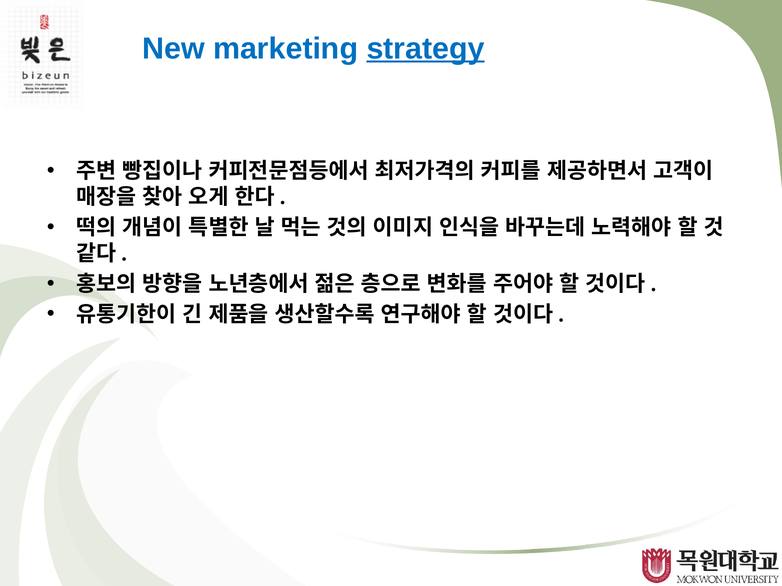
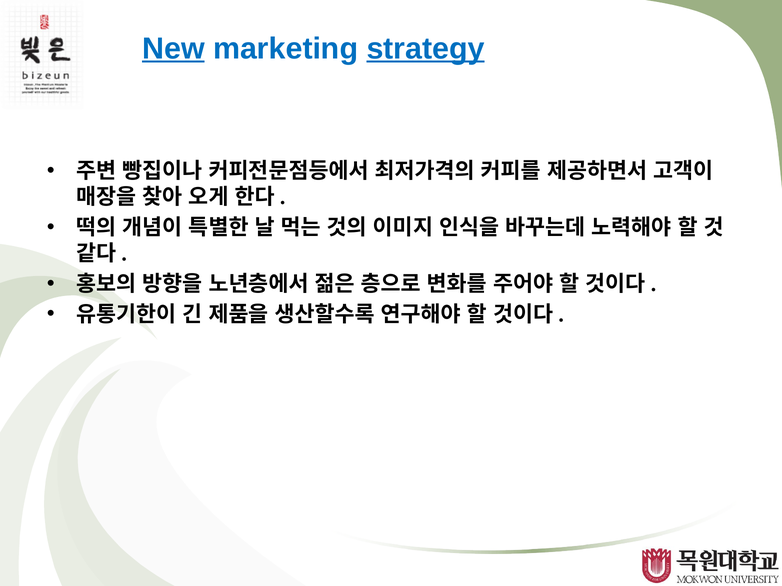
New underline: none -> present (173, 49)
